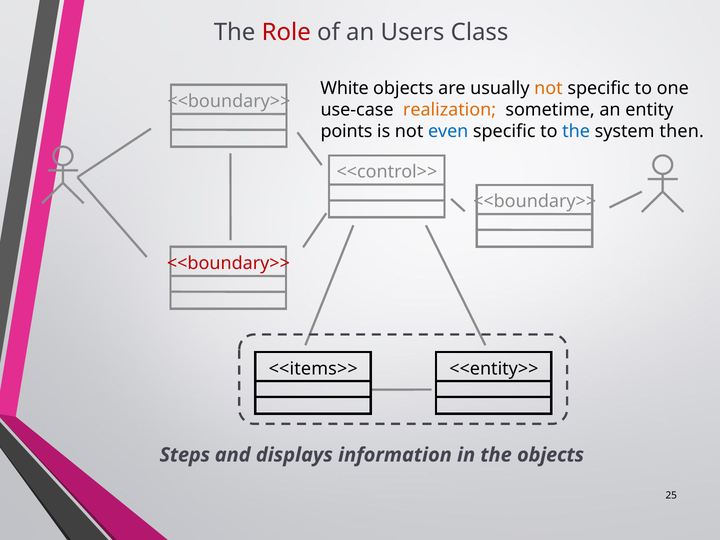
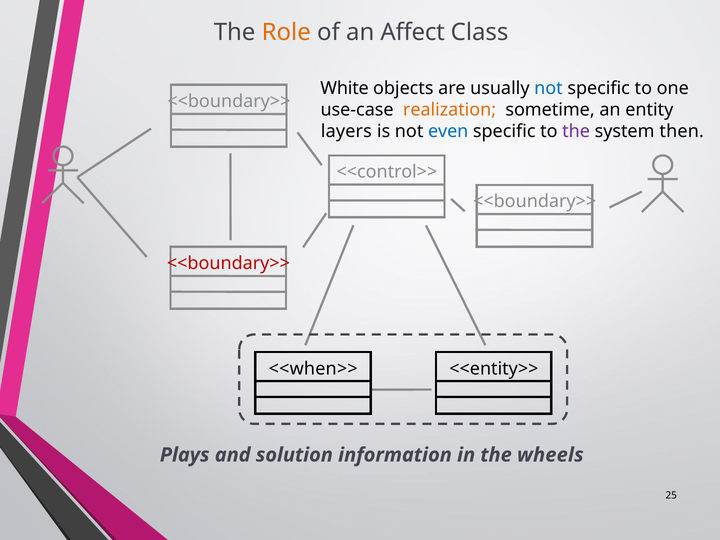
Role colour: red -> orange (286, 32)
Users: Users -> Affect (413, 32)
not colour: orange -> blue (548, 88)
points: points -> layers (346, 131)
the colour: blue -> purple (576, 131)
<<items>>: <<items>> -> <<when>> (313, 369)
Steps: Steps -> Plays (185, 455)
displays: displays -> solution (294, 455)
the objects: objects -> wheels (550, 455)
